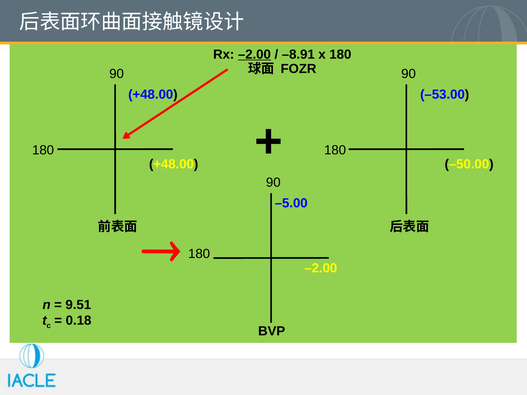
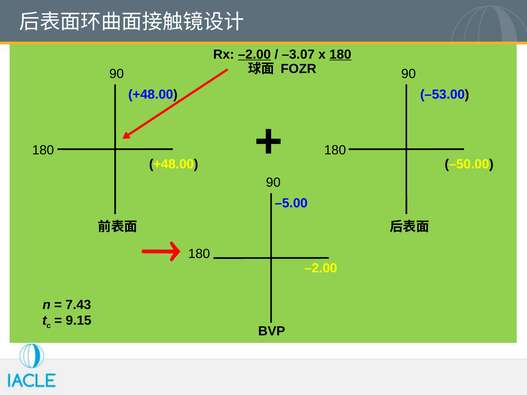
–8.91: –8.91 -> –3.07 (298, 54)
180 underline: none -> present (340, 54)
9.51: 9.51 -> 7.43 (78, 305)
0.18: 0.18 -> 9.15 (79, 321)
